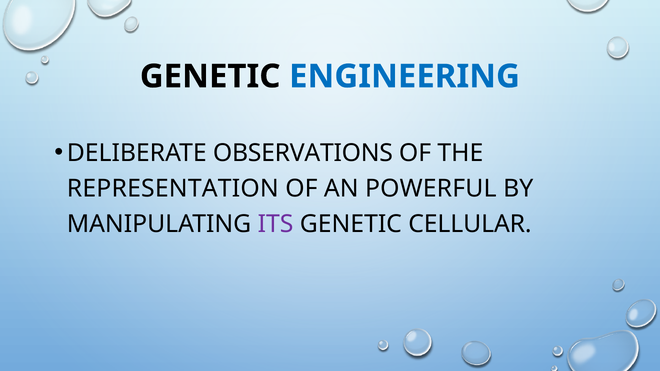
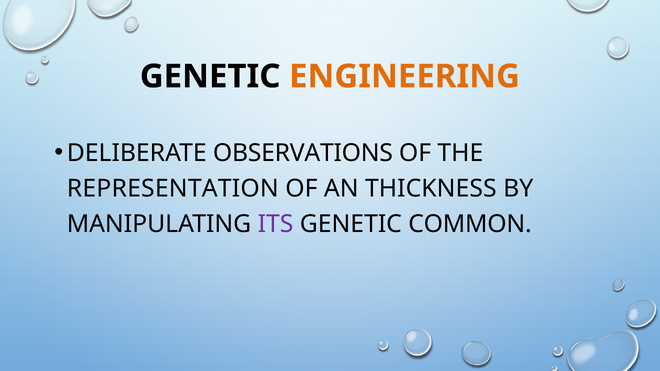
ENGINEERING colour: blue -> orange (404, 76)
POWERFUL: POWERFUL -> THICKNESS (431, 189)
CELLULAR: CELLULAR -> COMMON (470, 224)
